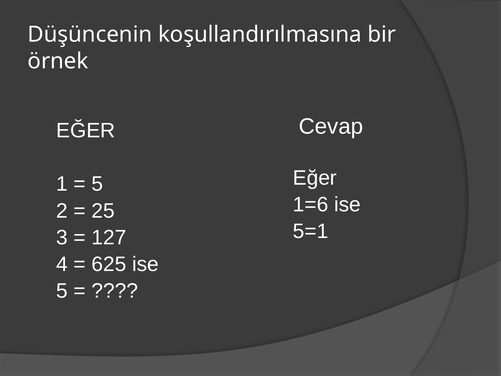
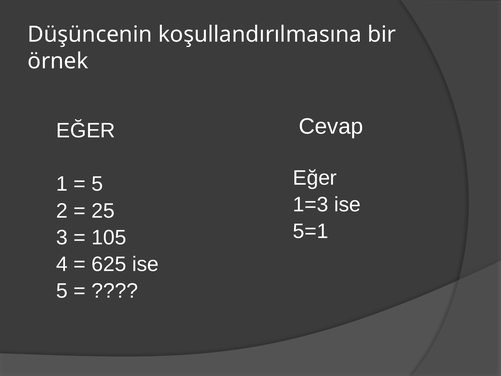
1=6: 1=6 -> 1=3 (311, 205)
127: 127 -> 105 (109, 237)
